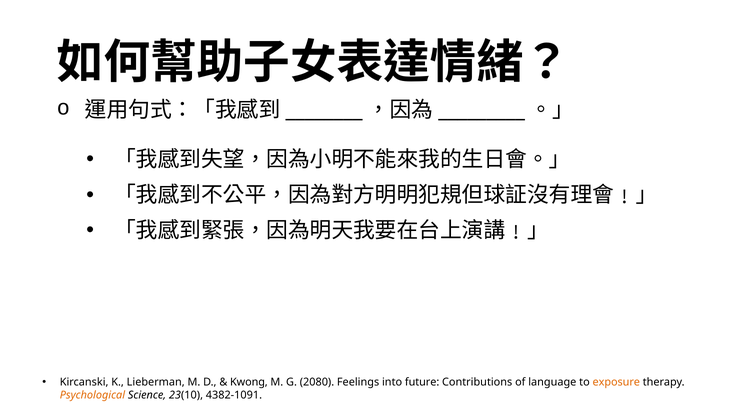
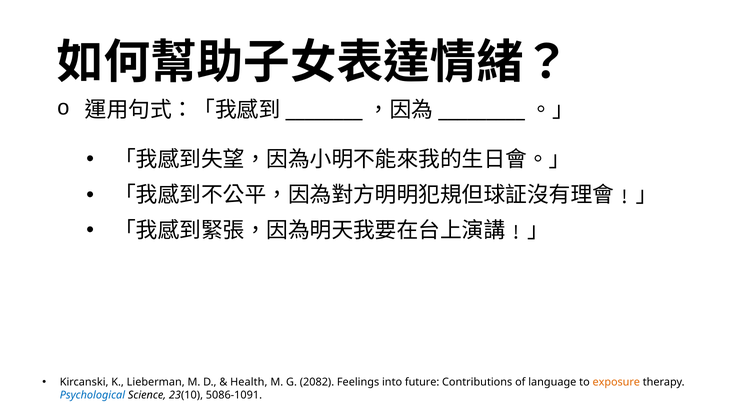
Kwong: Kwong -> Health (249, 382)
2080: 2080 -> 2082 (317, 382)
Psychological colour: orange -> blue (92, 395)
4382-1091: 4382-1091 -> 5086-1091 (234, 395)
